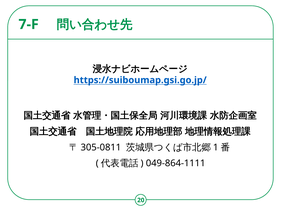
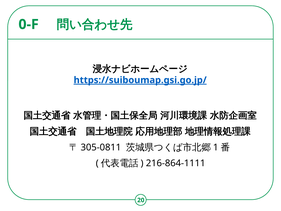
7-F: 7-F -> 0-F (29, 24)
https://suiboumap.gsi.go.jp/ underline: none -> present (140, 80)
049-864-1111: 049-864-1111 -> 216-864-1111 (176, 163)
